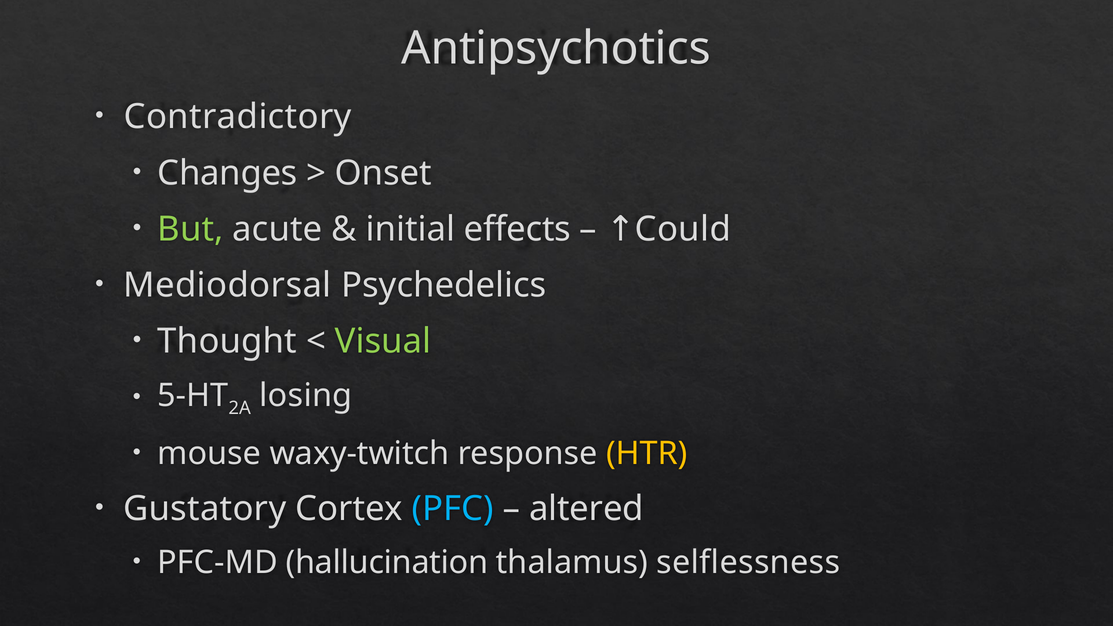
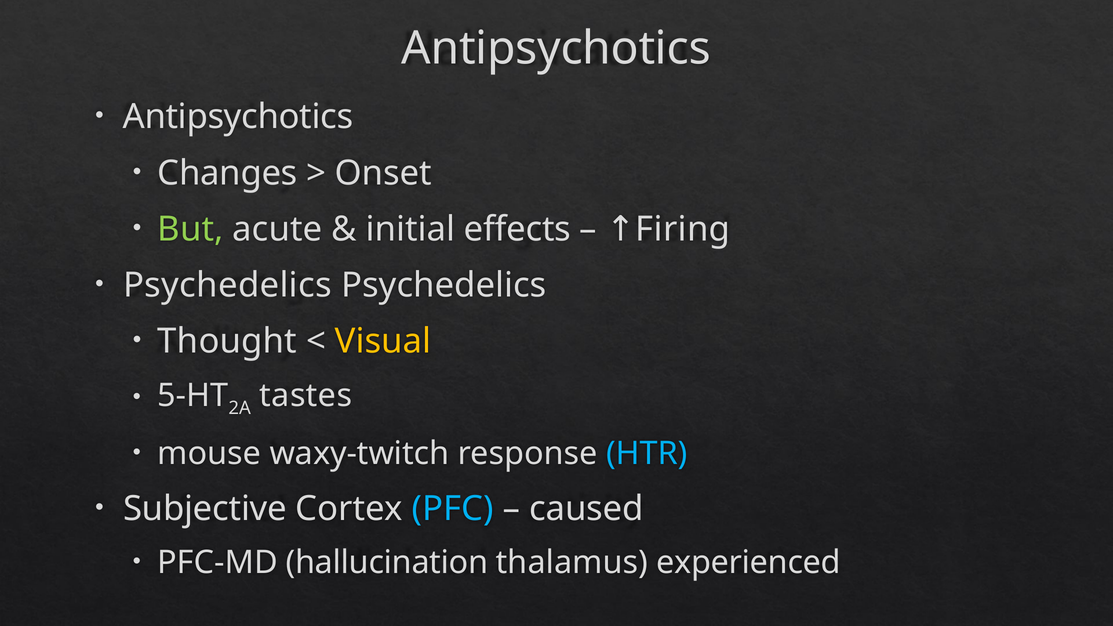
Contradictory: Contradictory -> Antipsychotics (238, 117)
Could: Could -> Firing (683, 229)
Mediodorsal: Mediodorsal -> Psychedelics (227, 285)
Visual colour: light green -> yellow (383, 341)
losing: losing -> tastes (306, 396)
HTR colour: yellow -> light blue (647, 454)
Gustatory: Gustatory -> Subjective (205, 509)
altered: altered -> caused (586, 509)
selflessness: selflessness -> experienced (749, 563)
